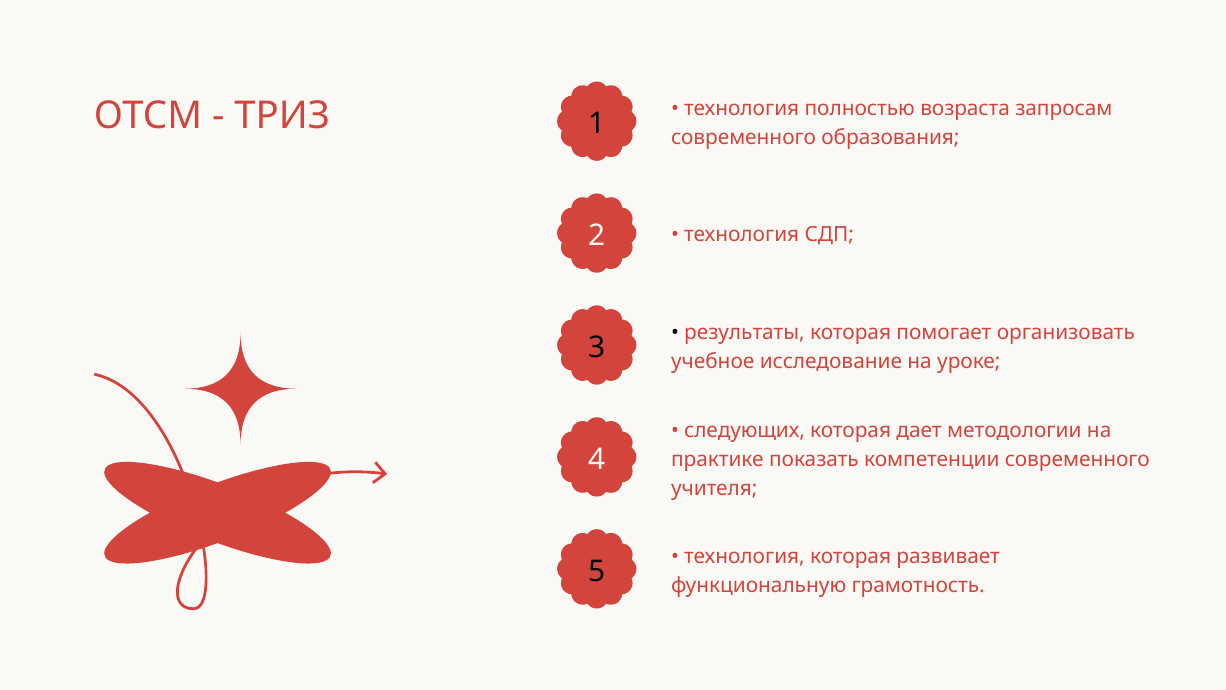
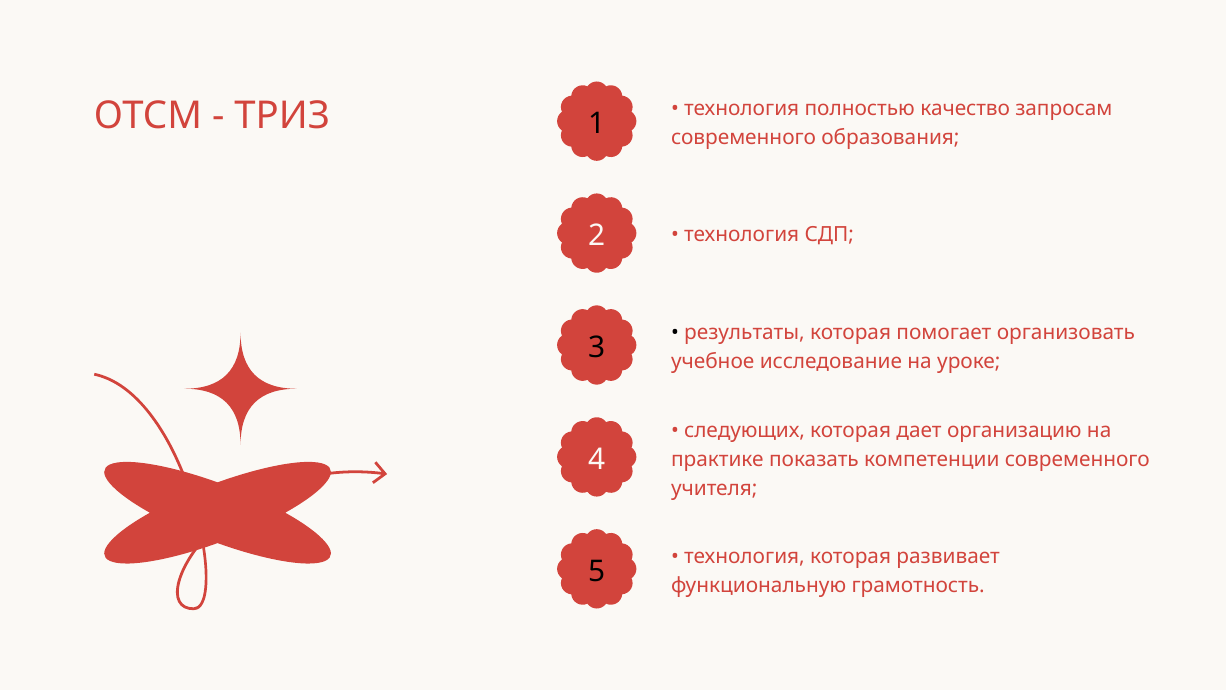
возраста: возраста -> качество (965, 109)
методологии: методологии -> организацию (1014, 430)
